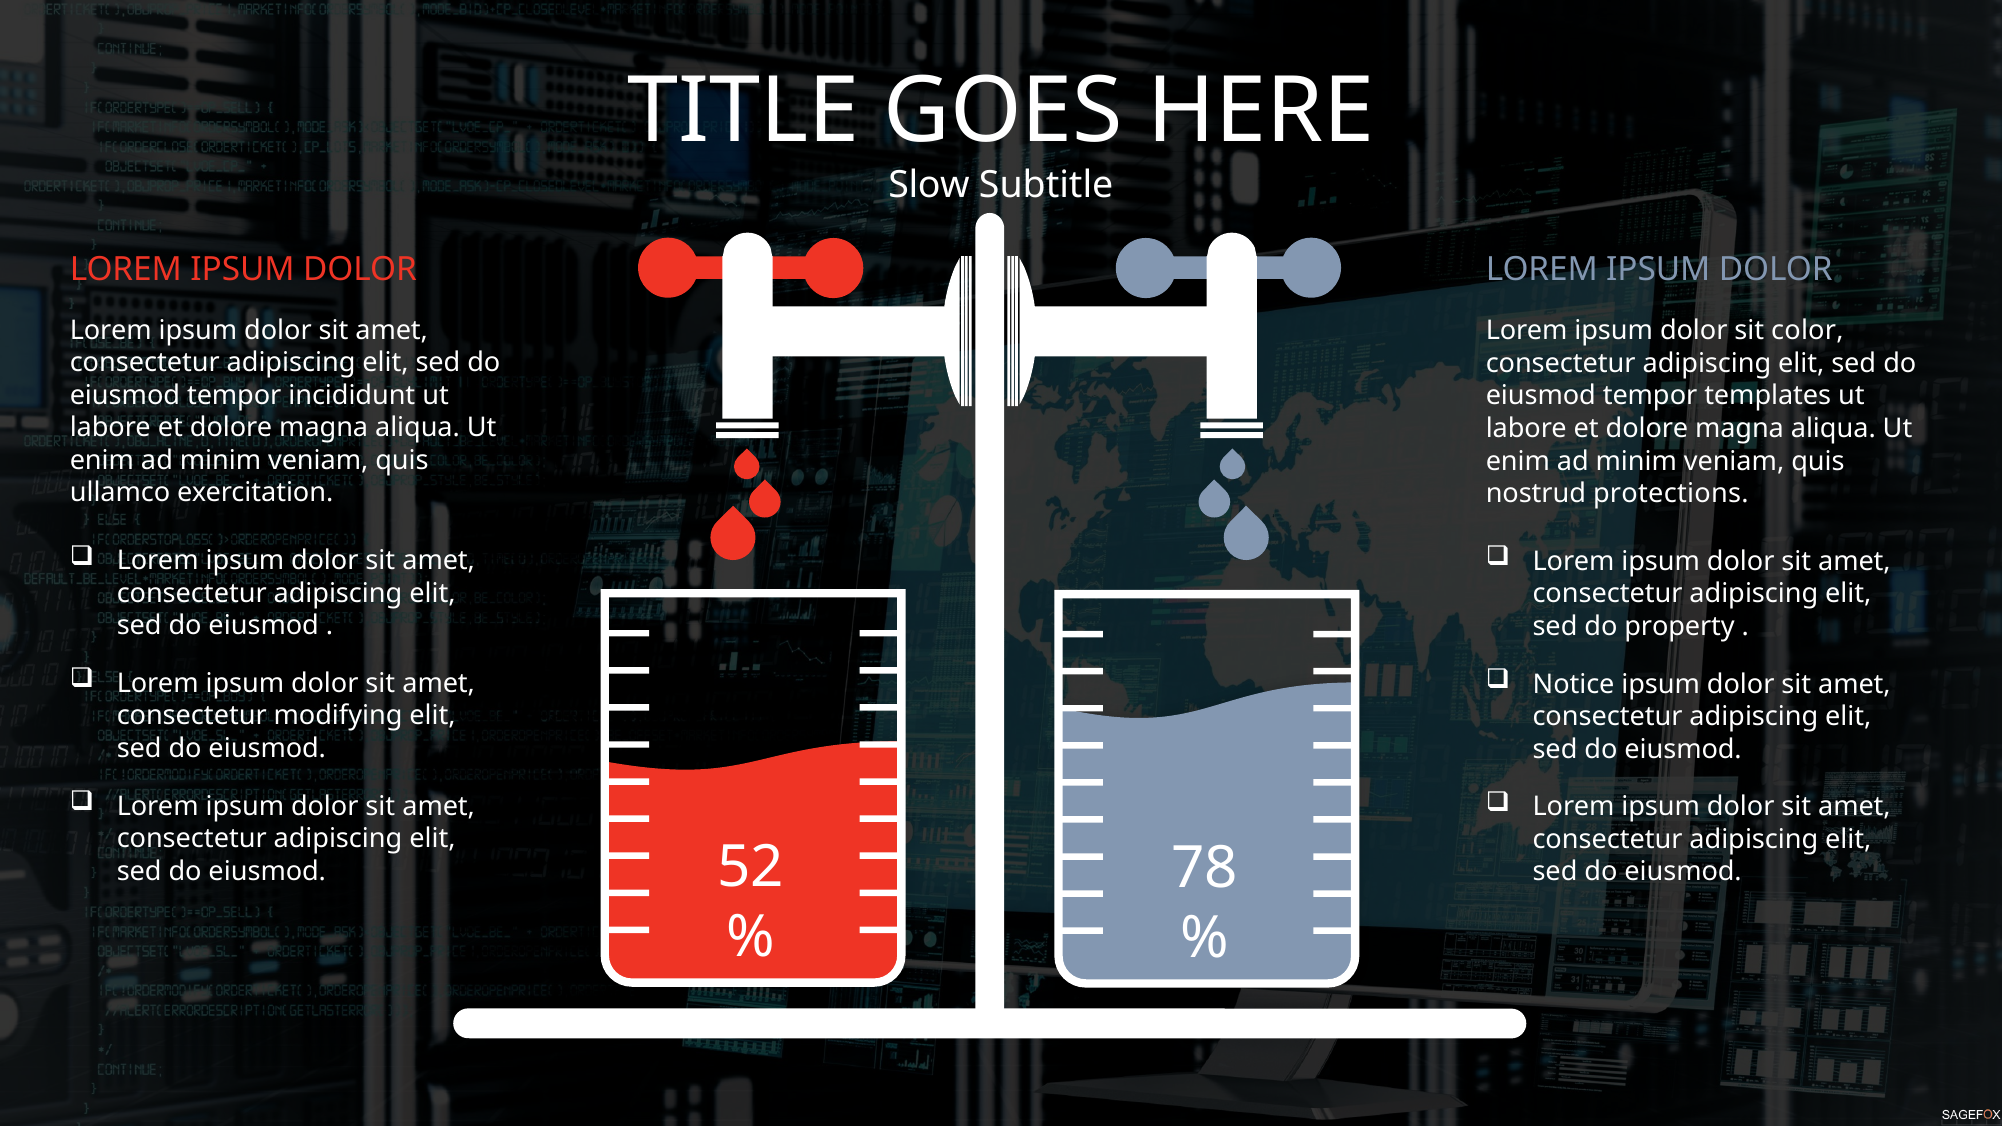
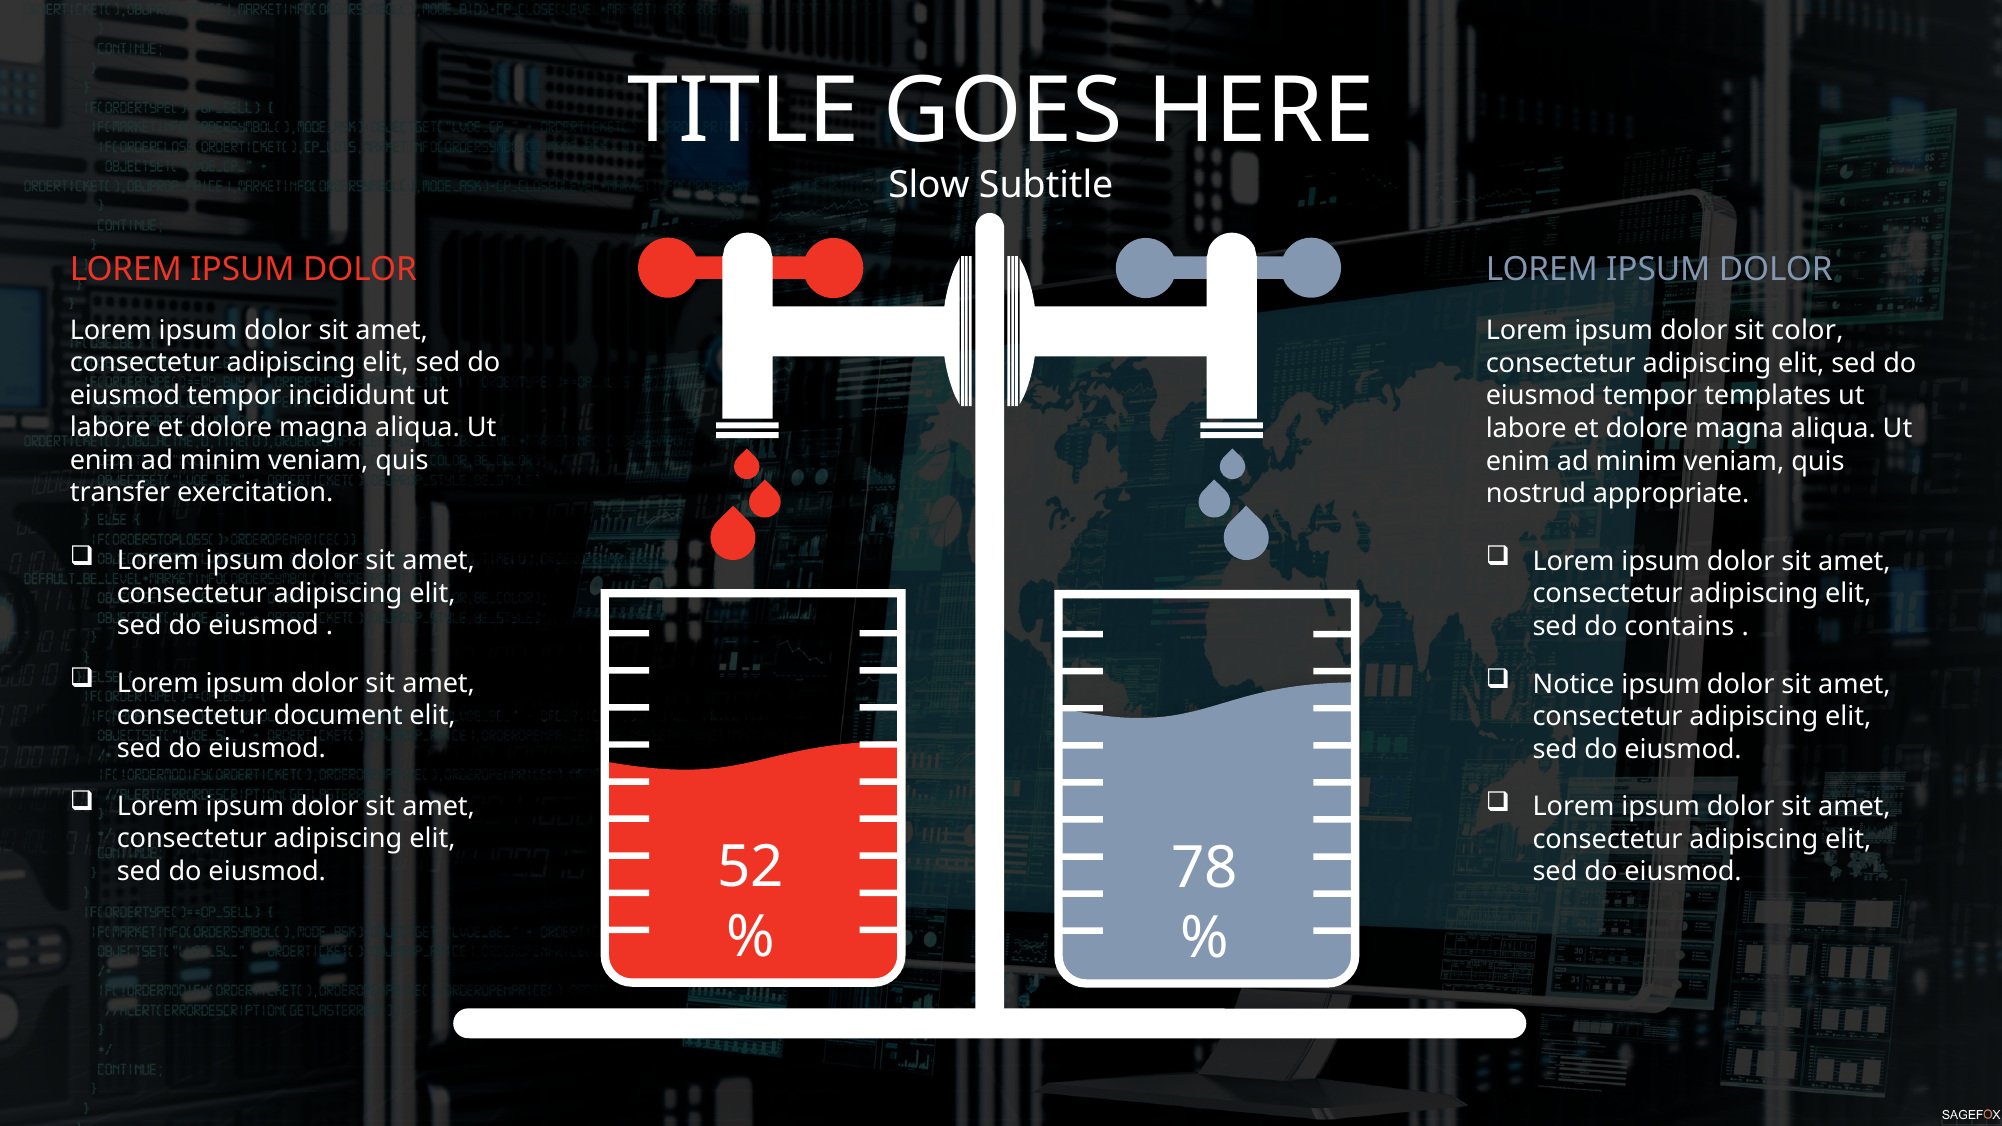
ullamco: ullamco -> transfer (120, 493)
protections: protections -> appropriate (1671, 494)
property: property -> contains (1679, 627)
modifying: modifying -> document (338, 716)
